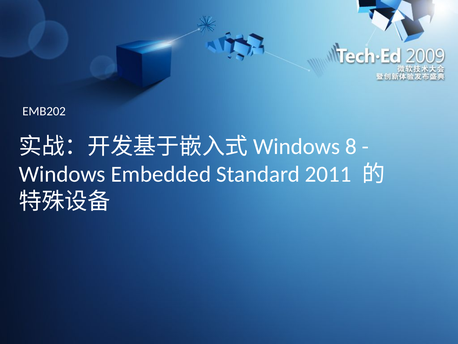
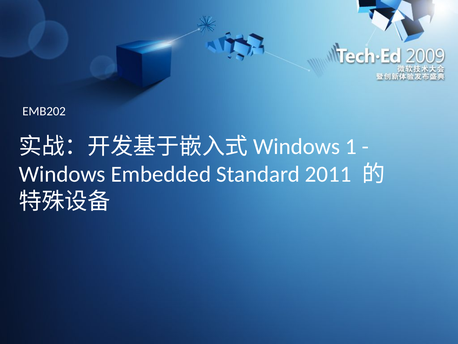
8: 8 -> 1 (351, 146)
